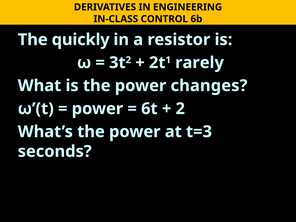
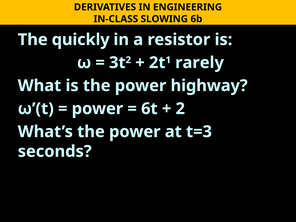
CONTROL: CONTROL -> SLOWING (164, 19)
changes: changes -> highway (209, 86)
